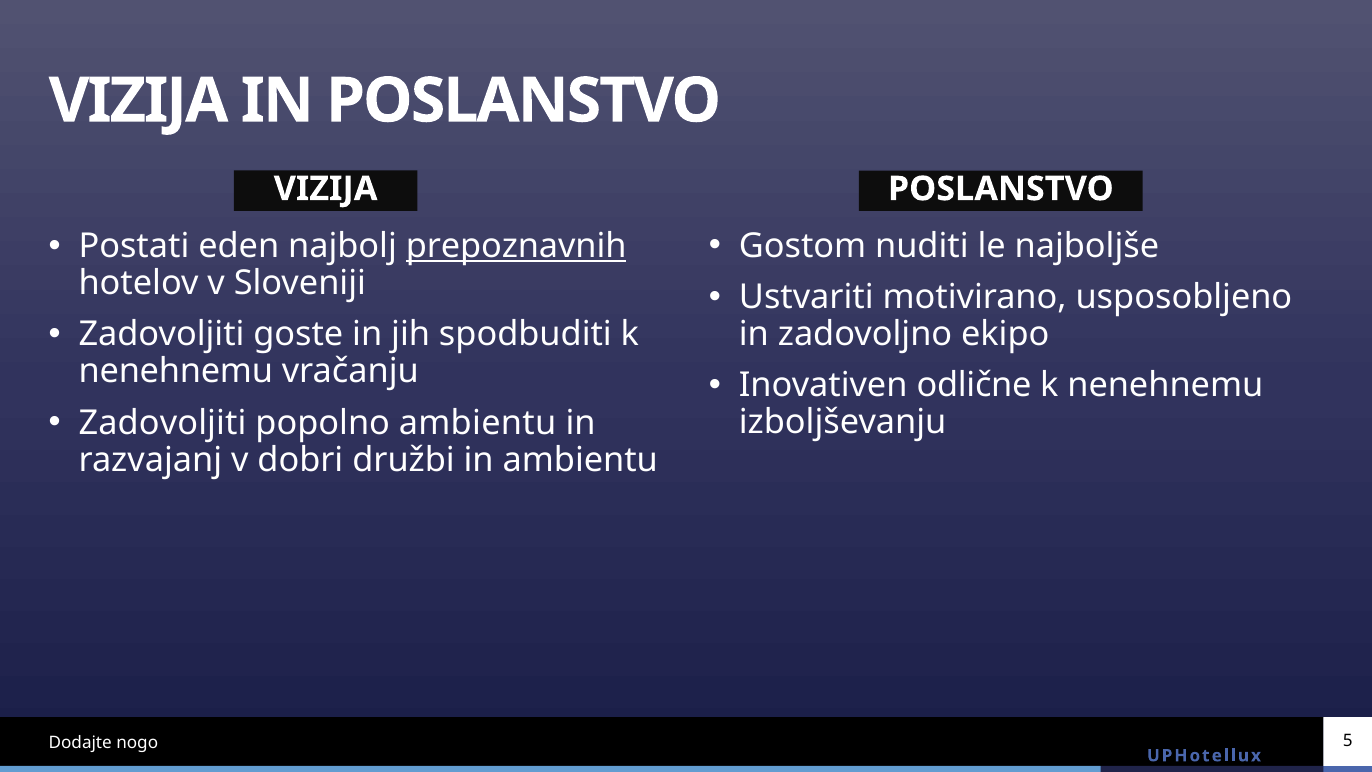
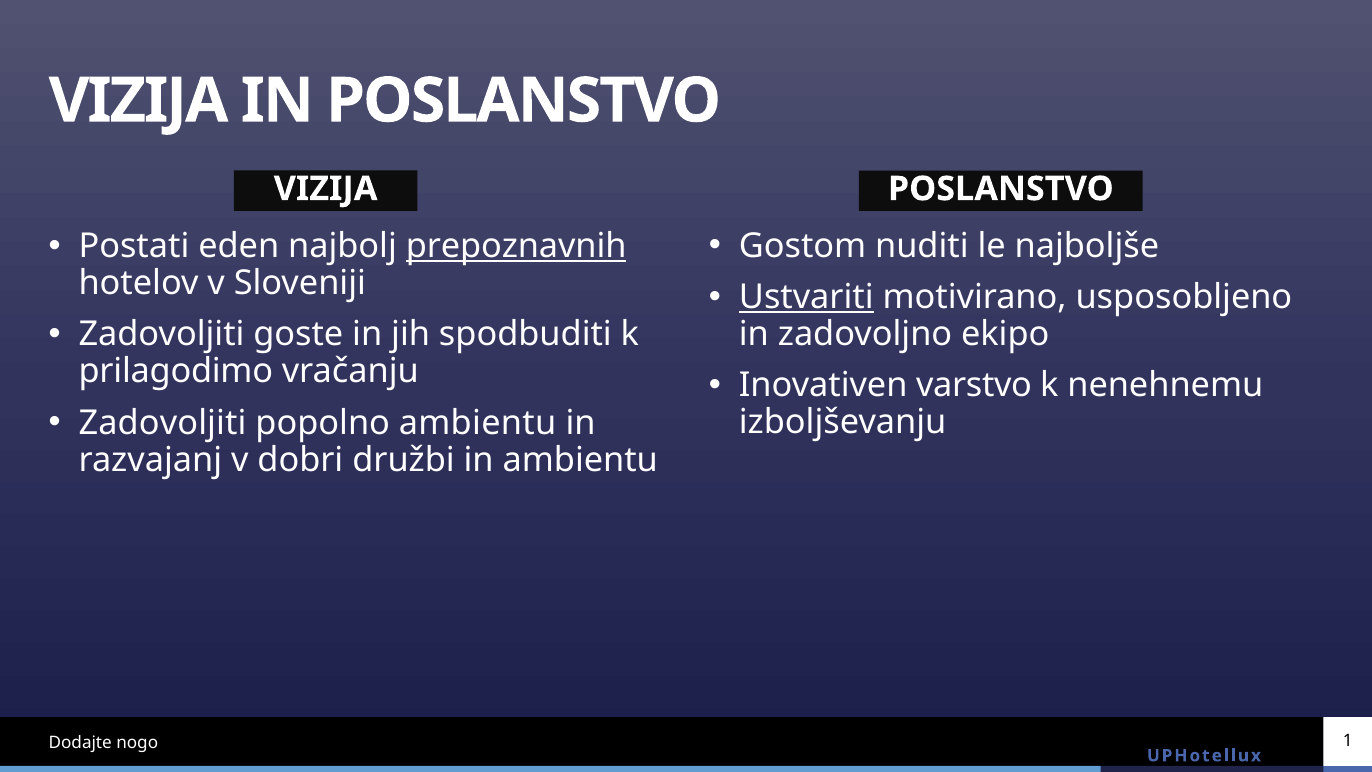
Ustvariti underline: none -> present (806, 297)
nenehnemu: nenehnemu -> prilagodimo (176, 371)
odlične: odlične -> varstvo (974, 385)
5: 5 -> 1 (1348, 741)
